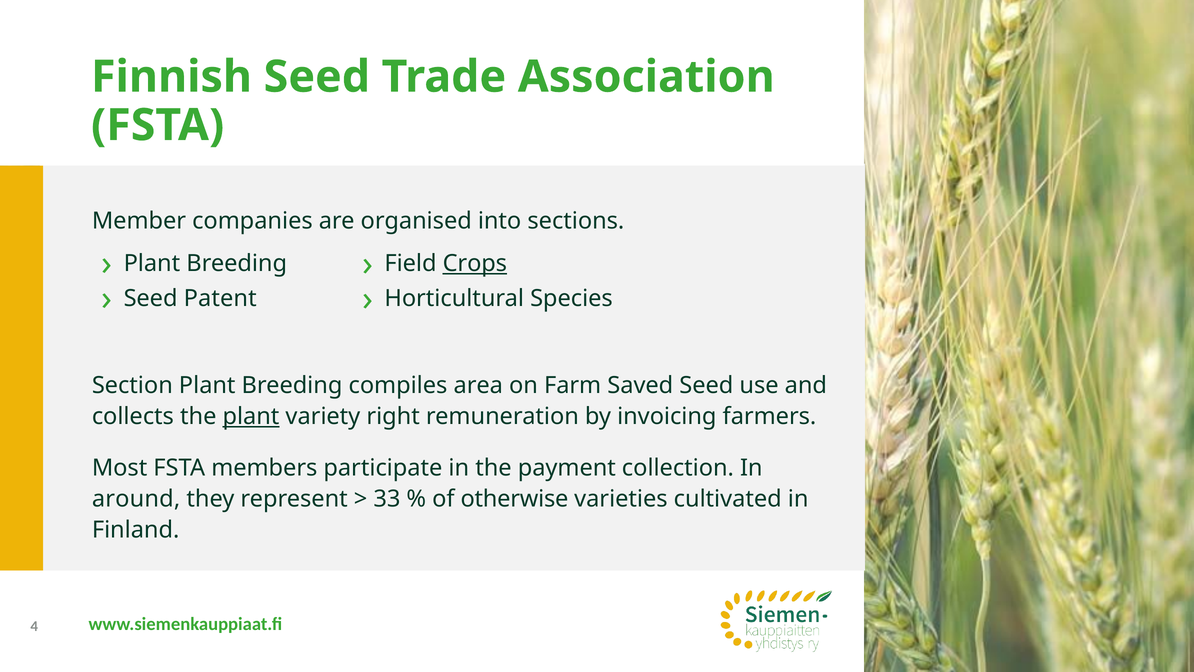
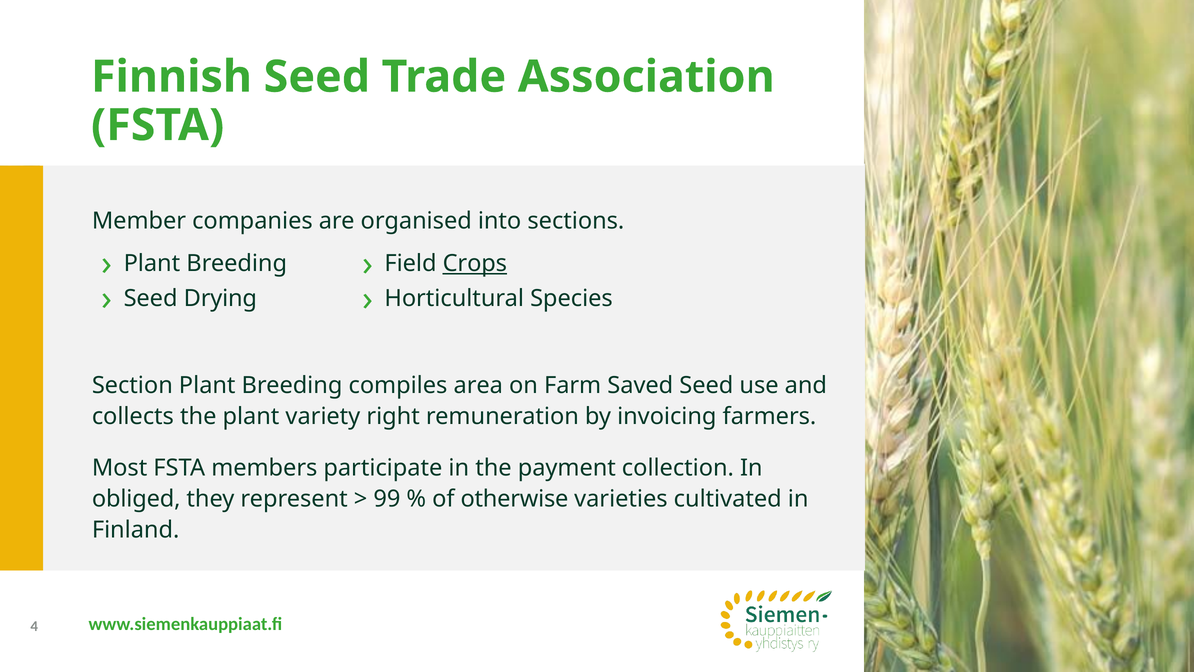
Patent: Patent -> Drying (220, 298)
plant underline: present -> none (251, 416)
around: around -> obliged (136, 499)
33: 33 -> 99 (387, 499)
